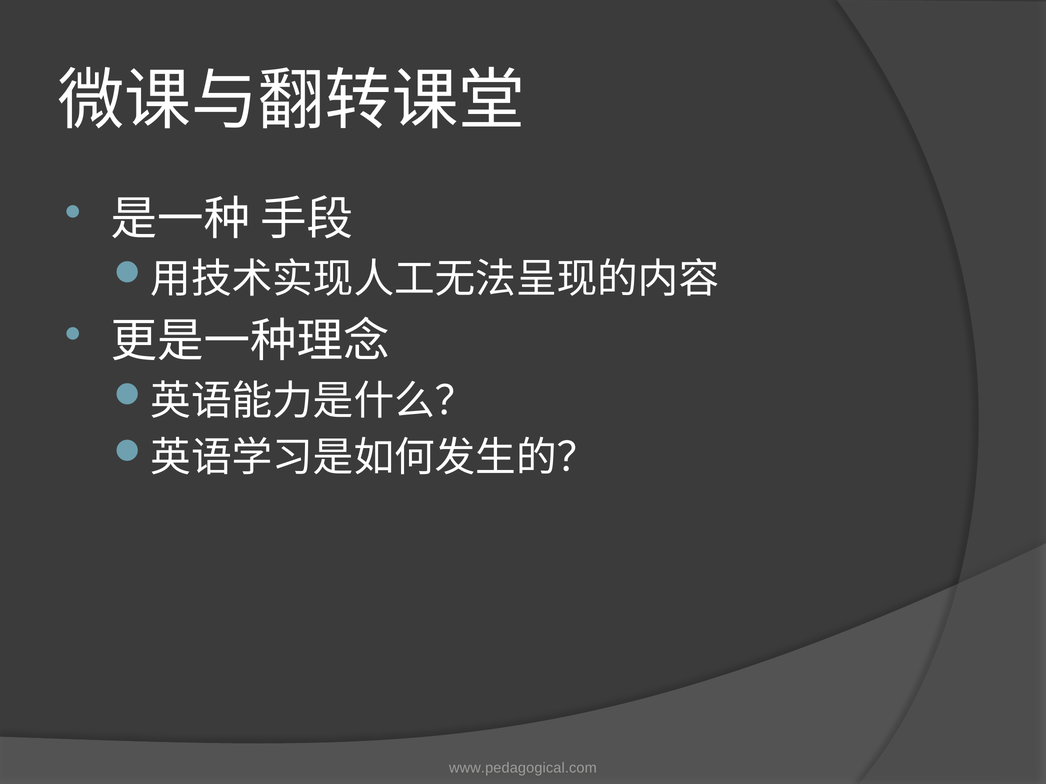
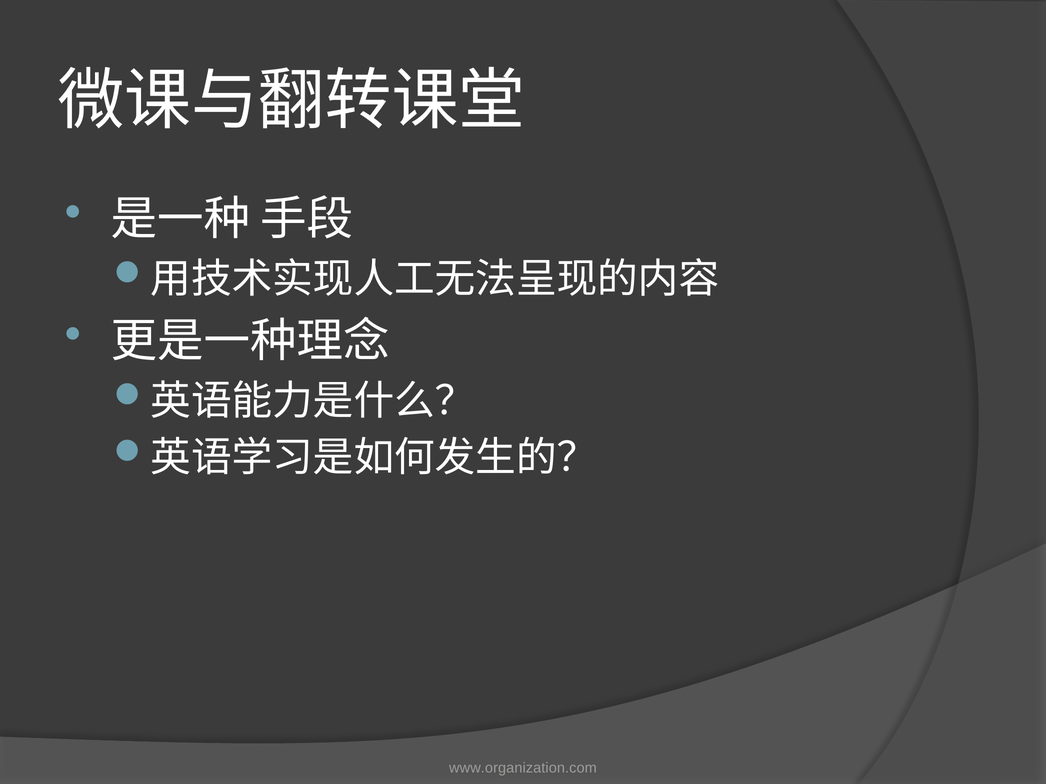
www.pedagogical.com: www.pedagogical.com -> www.organization.com (523, 769)
